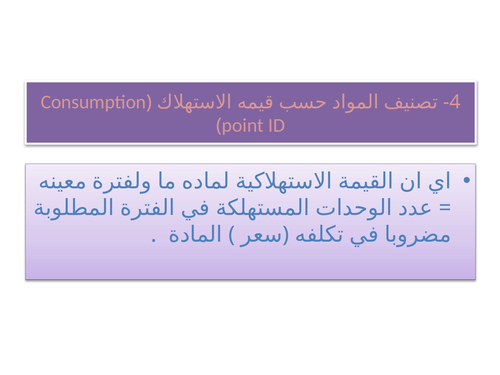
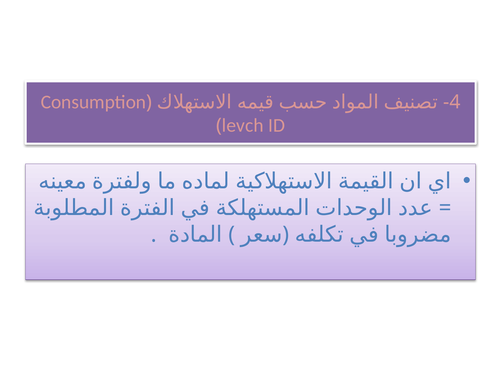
point: point -> levch (243, 125)
